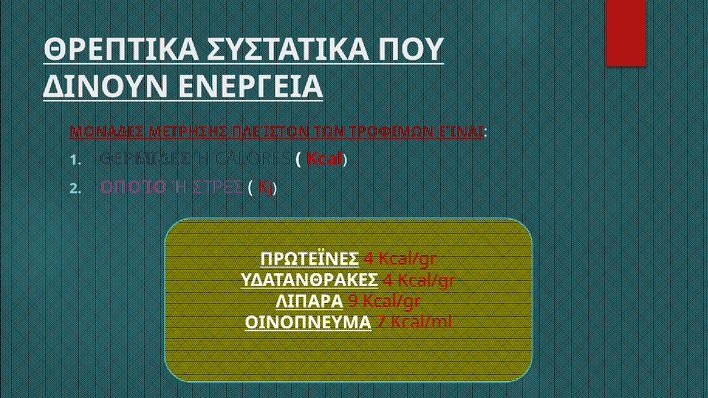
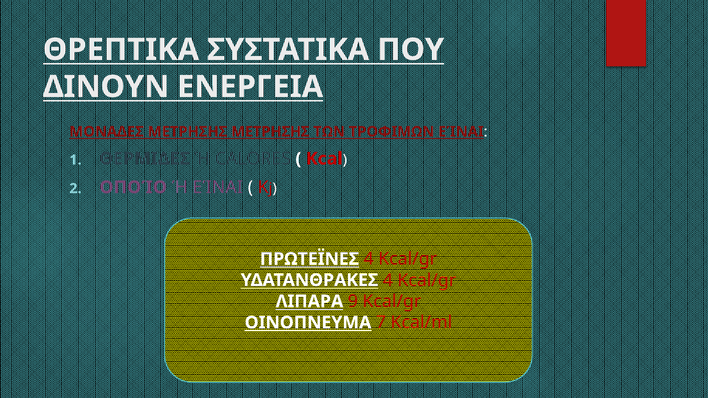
ΜΕΤΡΗΣΗΣ ΠΛΕΊΣΤΟΝ: ΠΛΕΊΣΤΟΝ -> ΜΕΤΡΗΣΗΣ (270, 132)
Ή ΣΤΡΕΣ: ΣΤΡΕΣ -> ΕΊΝΑΙ (218, 187)
